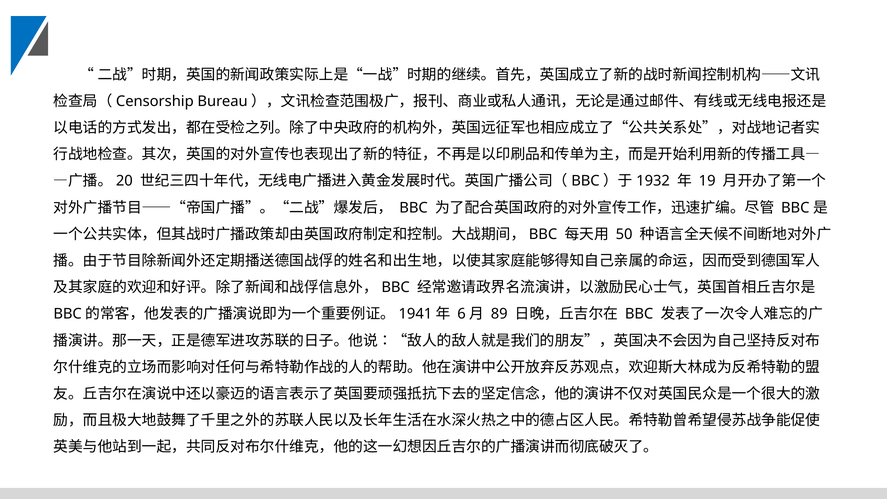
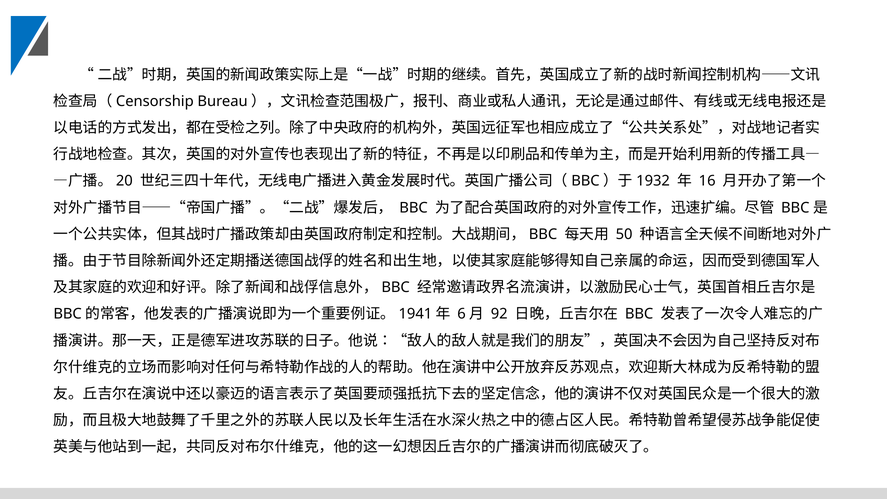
19: 19 -> 16 (707, 181)
89: 89 -> 92 (499, 314)
